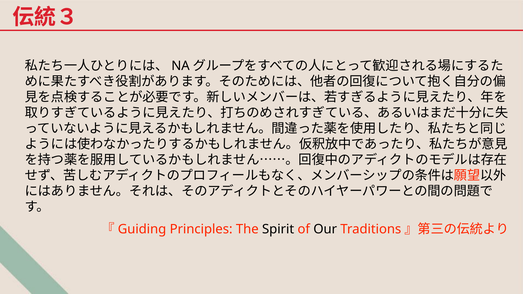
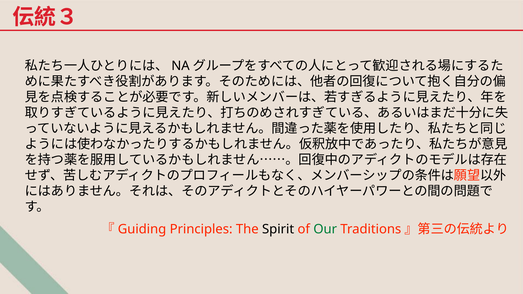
Our colour: black -> green (325, 229)
